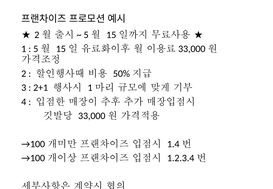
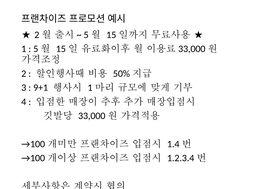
2+1: 2+1 -> 9+1 (41, 88)
